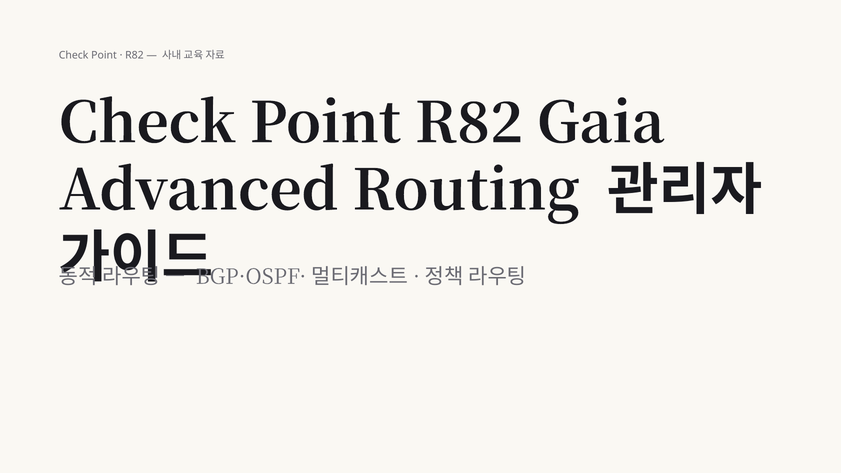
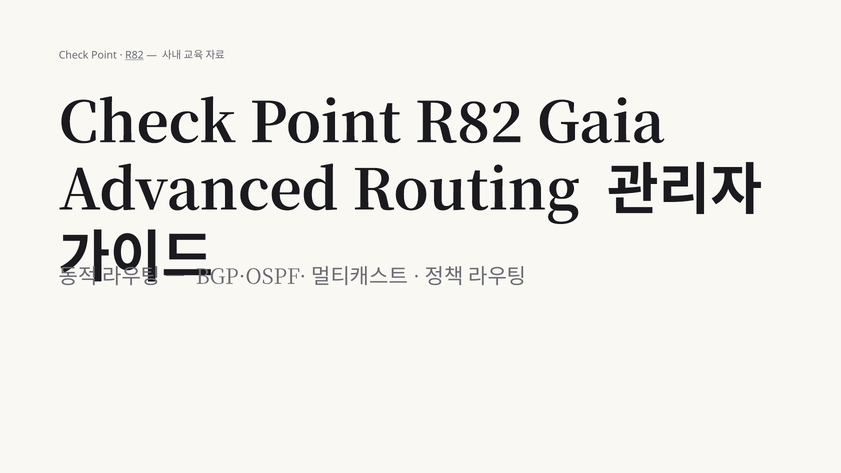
R82 underline: none -> present (134, 55)
